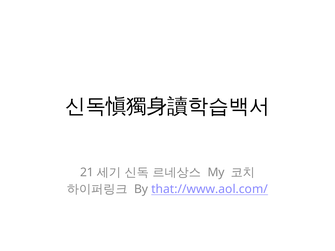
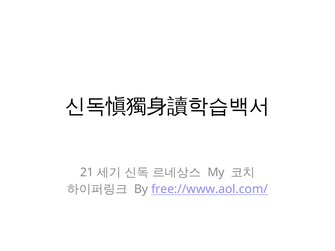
that://www.aol.com/: that://www.aol.com/ -> free://www.aol.com/ (210, 189)
